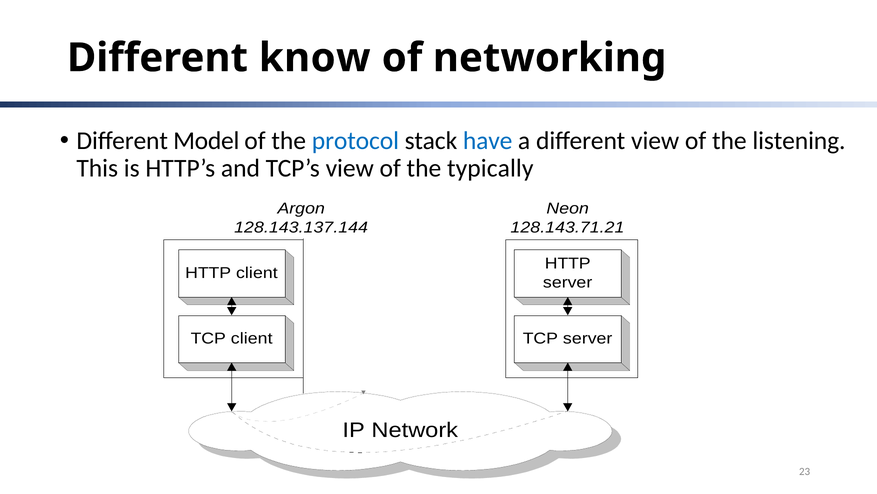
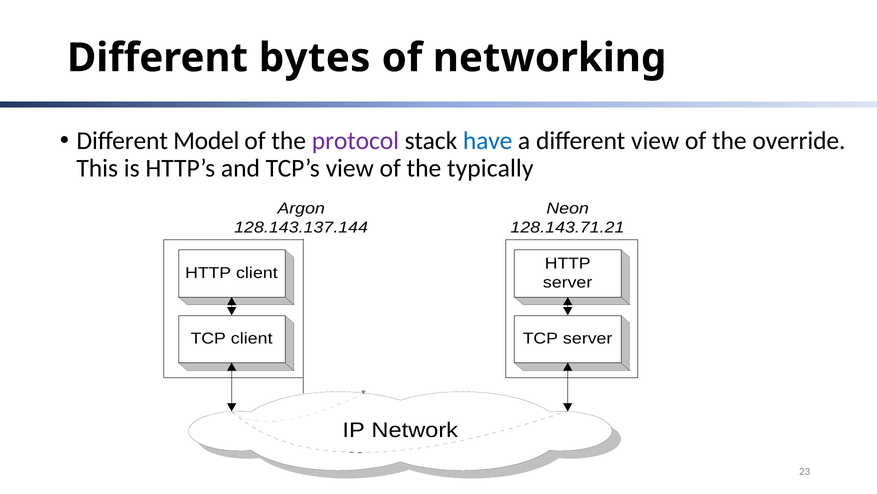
know: know -> bytes (315, 58)
protocol colour: blue -> purple (355, 140)
listening: listening -> override (799, 140)
